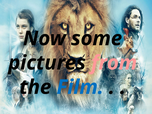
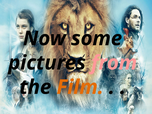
Film colour: blue -> orange (80, 87)
